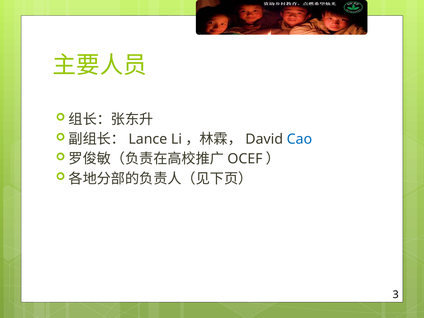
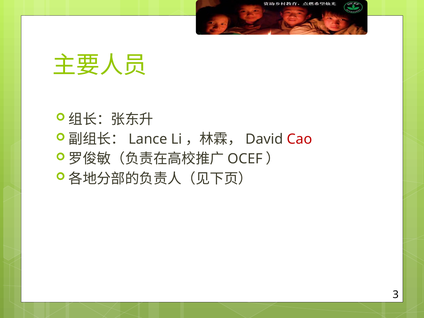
Cao colour: blue -> red (299, 139)
